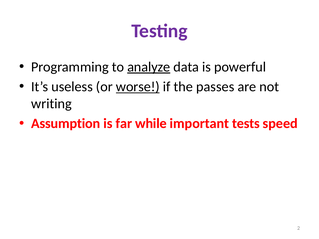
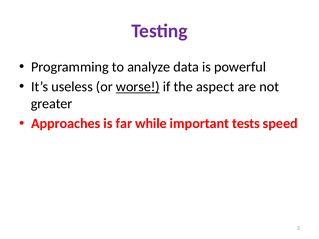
analyze underline: present -> none (149, 67)
passes: passes -> aspect (215, 87)
writing: writing -> greater (52, 104)
Assumption: Assumption -> Approaches (66, 124)
